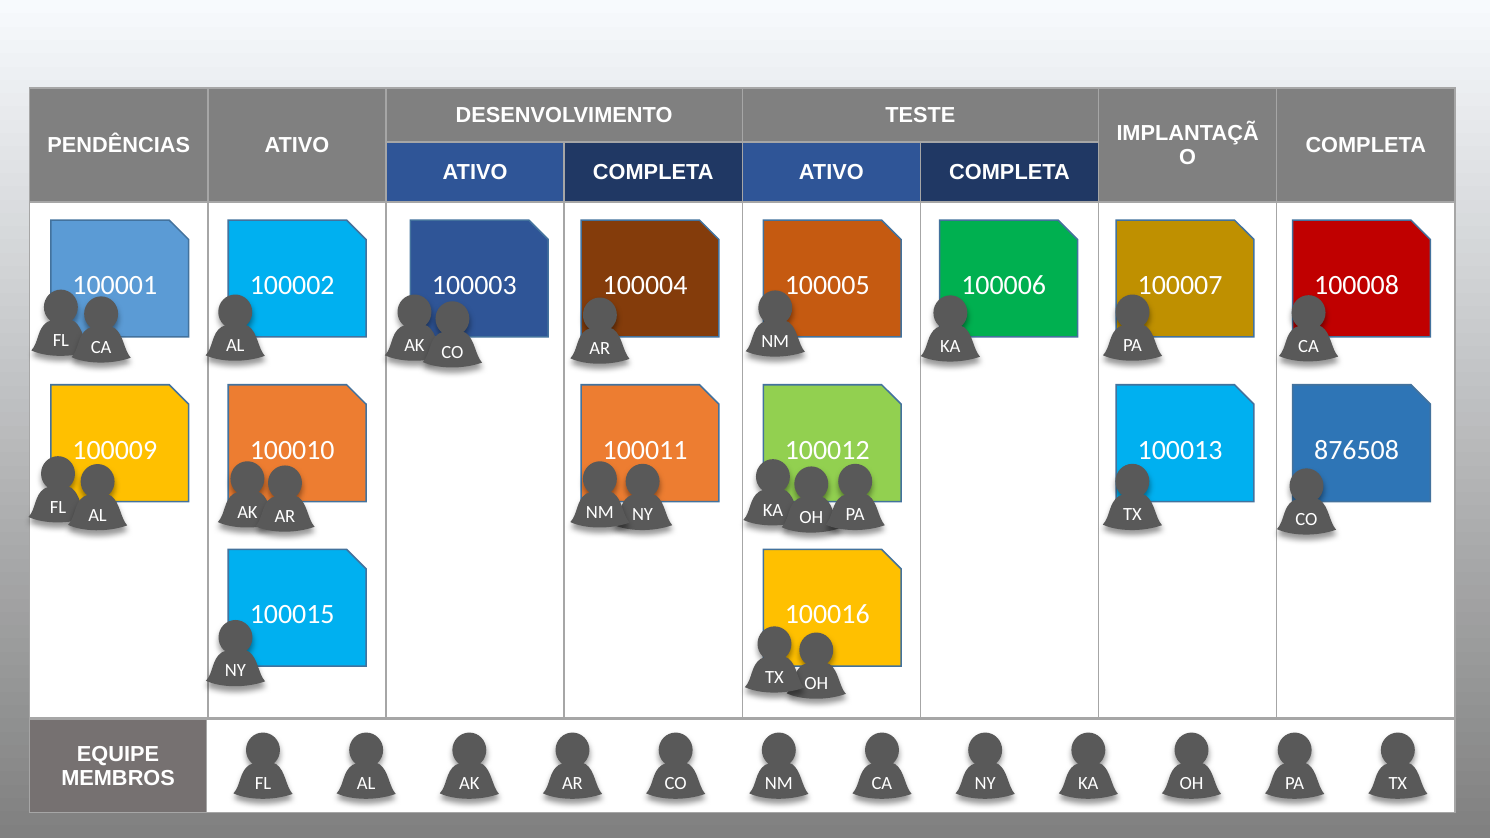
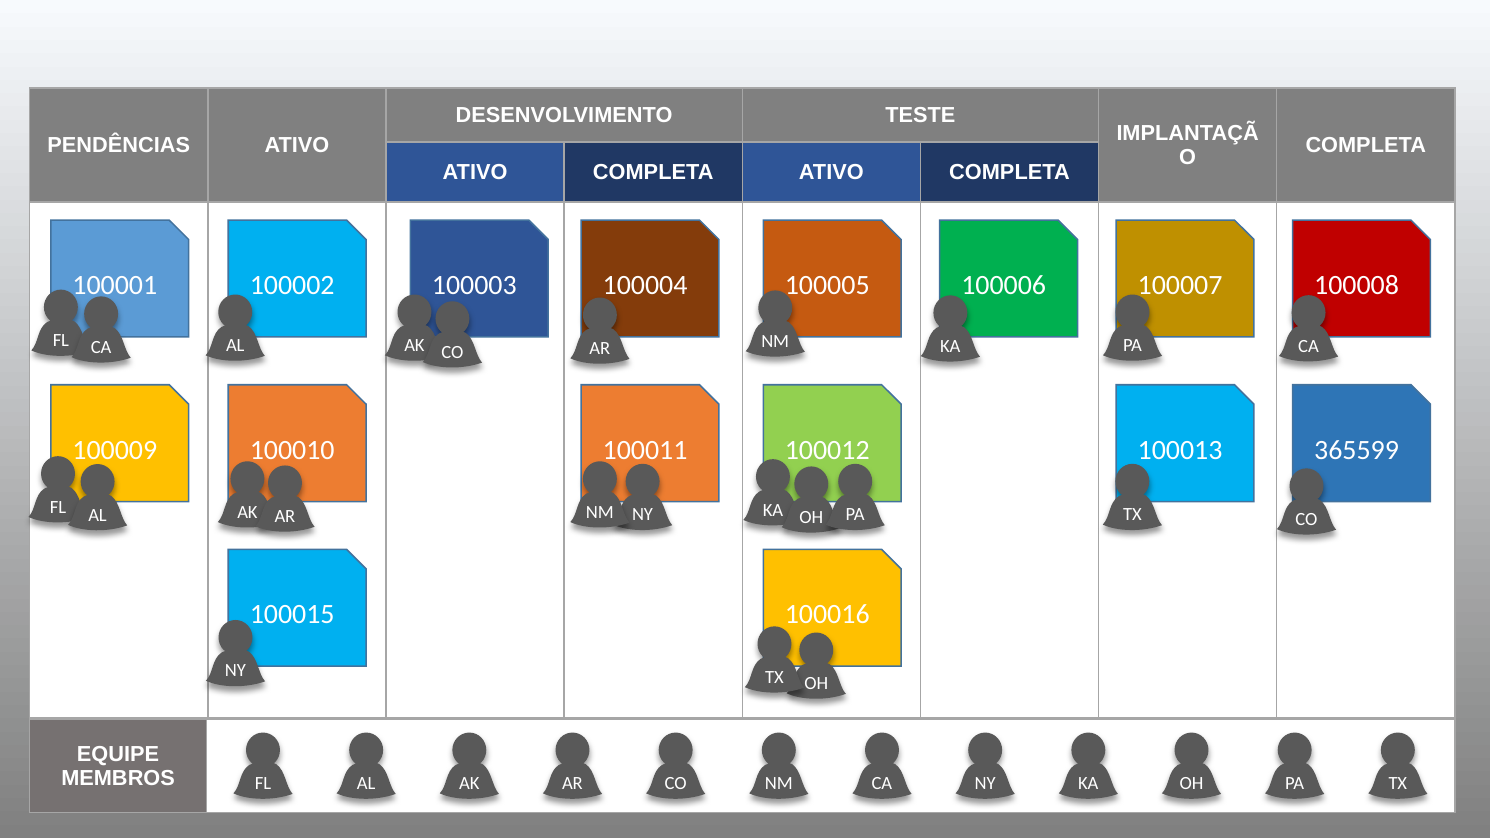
876508: 876508 -> 365599 (1357, 450)
